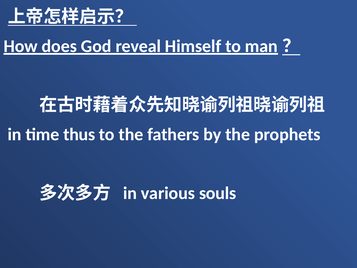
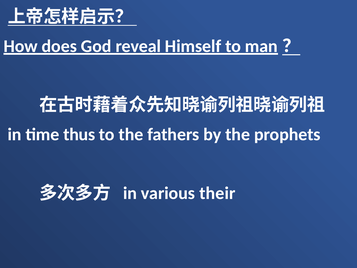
souls: souls -> their (217, 193)
